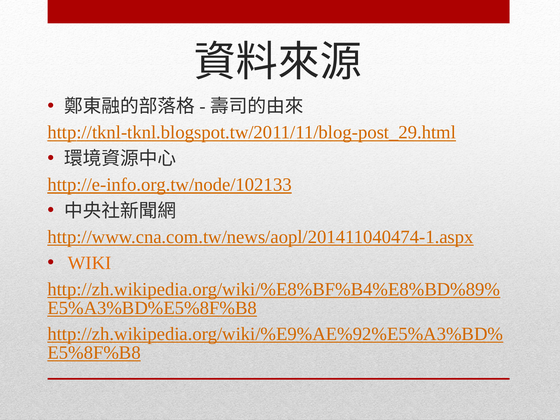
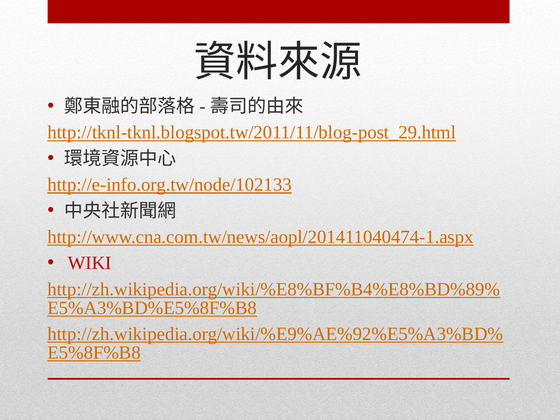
WIKI colour: orange -> red (90, 263)
